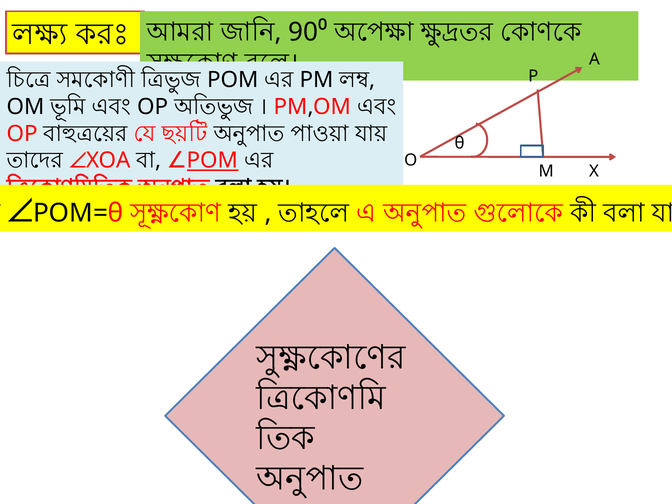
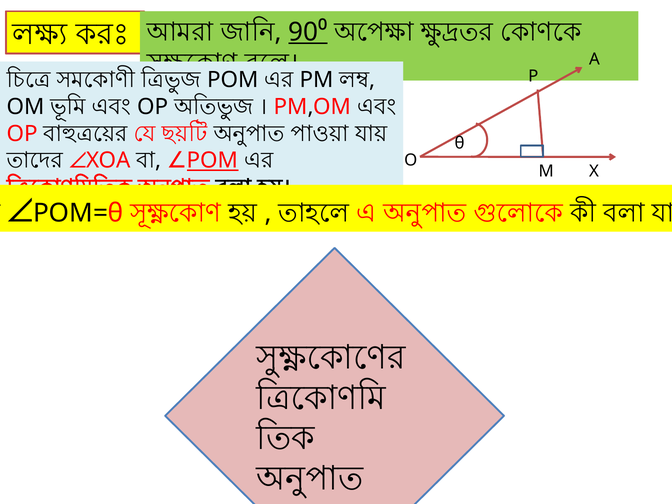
90⁰ underline: none -> present (308, 32)
